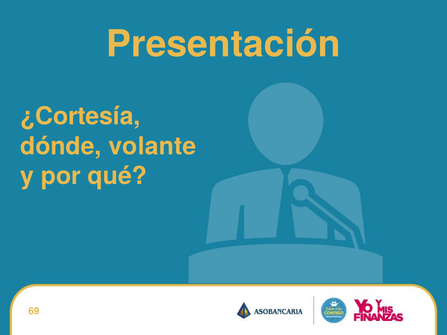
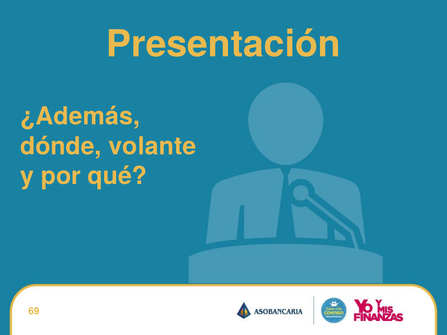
¿Cortesía: ¿Cortesía -> ¿Además (80, 117)
